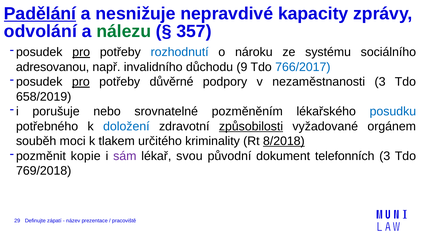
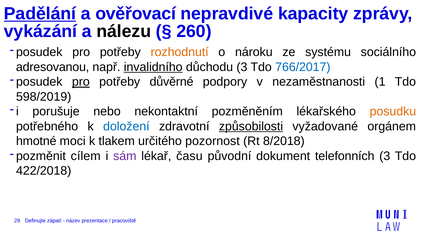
nesnižuje: nesnižuje -> ověřovací (136, 14)
odvolání: odvolání -> vykázání (40, 31)
nálezu colour: green -> black (124, 31)
357: 357 -> 260 (194, 31)
pro underline: present -> none (81, 52)
rozhodnutí colour: blue -> orange (180, 52)
invalidního underline: none -> present (153, 67)
důchodu 9: 9 -> 3 (242, 67)
nezaměstnanosti 3: 3 -> 1 (380, 82)
658/2019: 658/2019 -> 598/2019 (44, 96)
srovnatelné: srovnatelné -> nekontaktní (166, 111)
posudku colour: blue -> orange (393, 111)
souběh: souběh -> hmotné (36, 141)
kriminality: kriminality -> pozornost (213, 141)
8/2018 underline: present -> none (284, 141)
kopie: kopie -> cílem (86, 156)
svou: svou -> času (189, 156)
769/2018: 769/2018 -> 422/2018 (44, 170)
